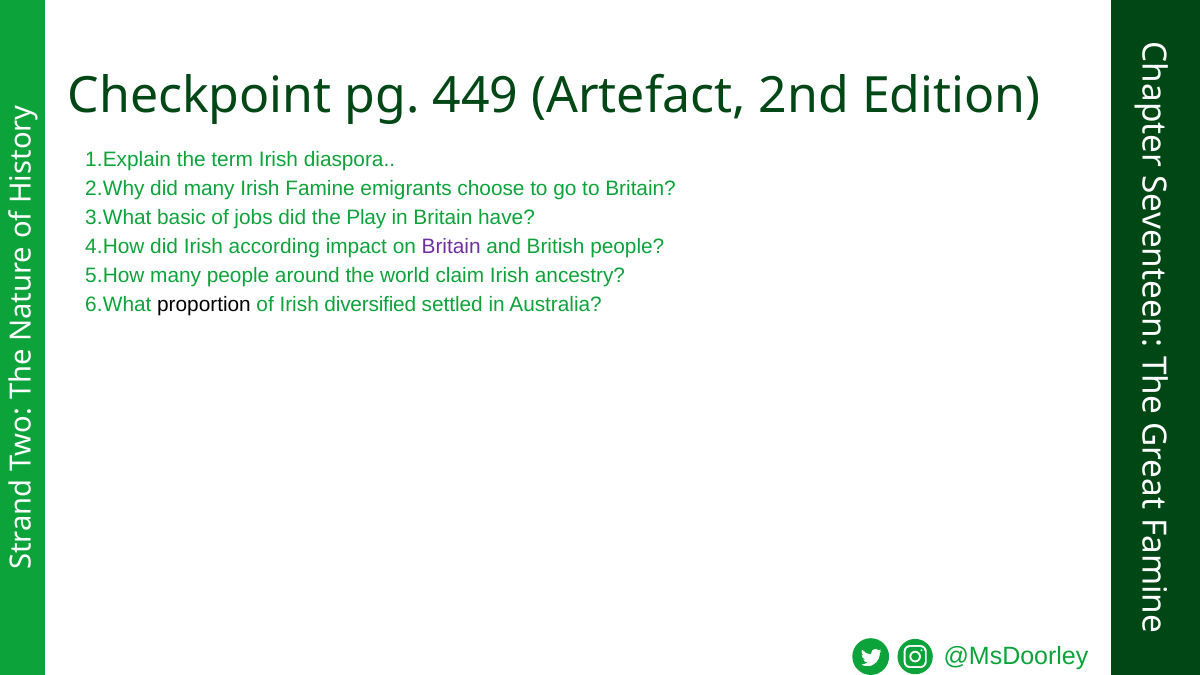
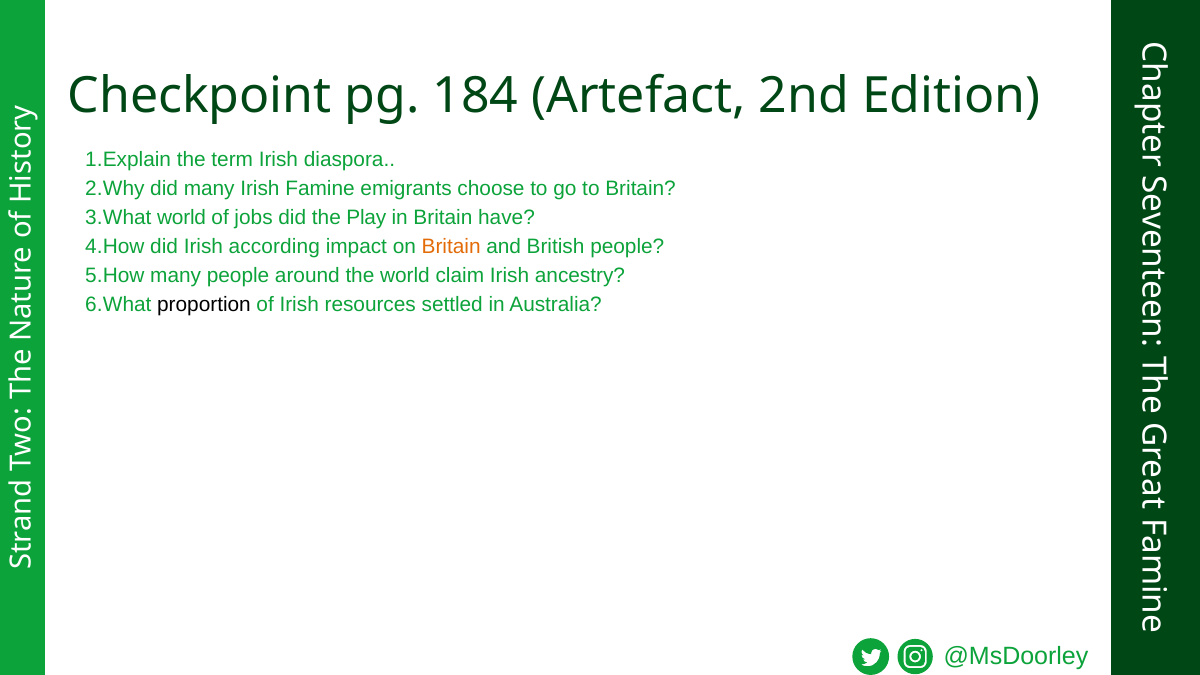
449: 449 -> 184 (475, 96)
basic: basic -> world (182, 217)
Britain colour: purple -> orange (451, 247)
diversified: diversified -> resources (370, 305)
